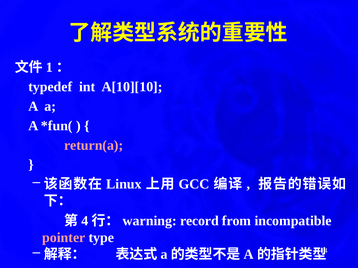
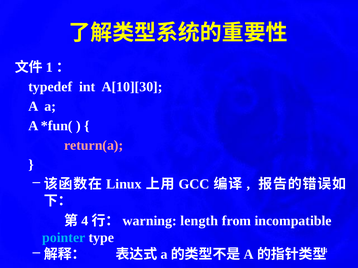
A[10][10: A[10][10 -> A[10][30 (132, 87)
record: record -> length (199, 221)
pointer colour: pink -> light blue (64, 238)
